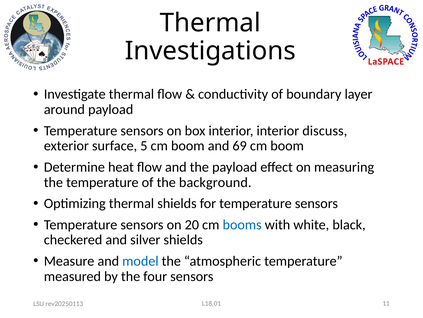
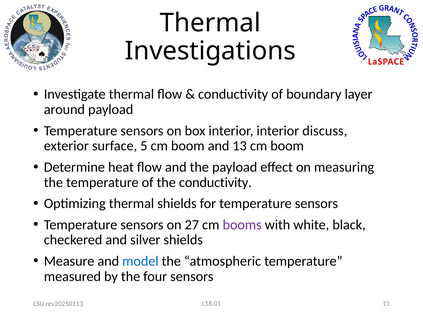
69: 69 -> 13 (240, 146)
the background: background -> conductivity (215, 182)
20: 20 -> 27 (192, 224)
booms colour: blue -> purple (242, 224)
